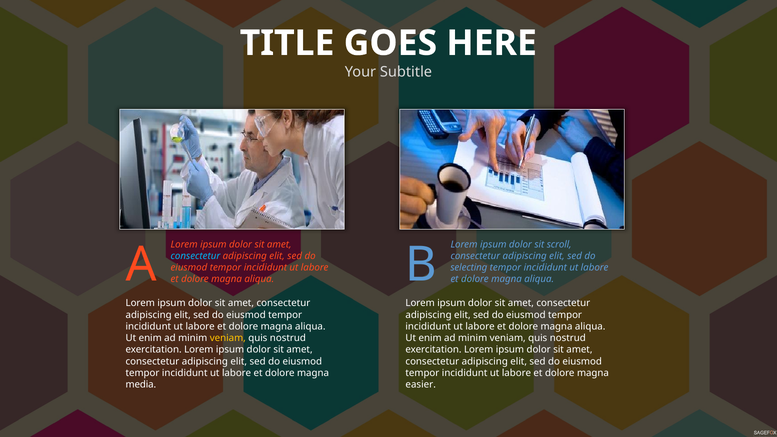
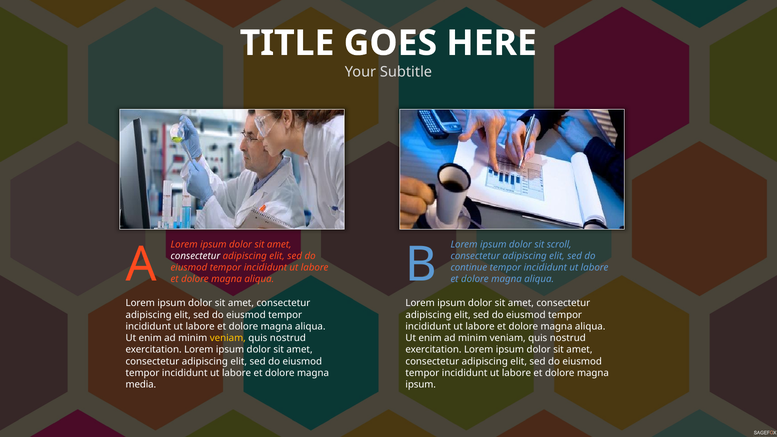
consectetur colour: light blue -> white (195, 256)
selecting: selecting -> continue (469, 268)
easier: easier -> ipsum (421, 385)
